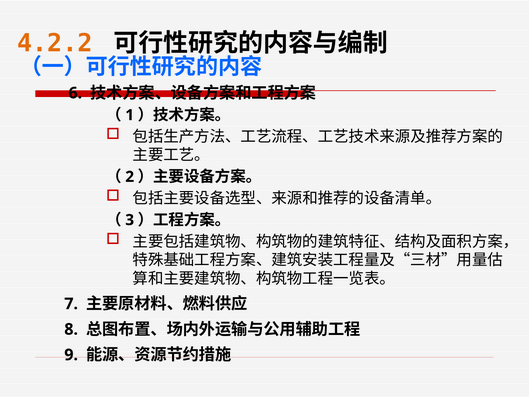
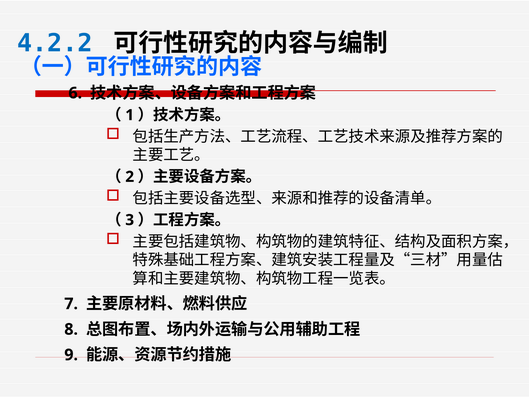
4.2.2 colour: orange -> blue (55, 43)
